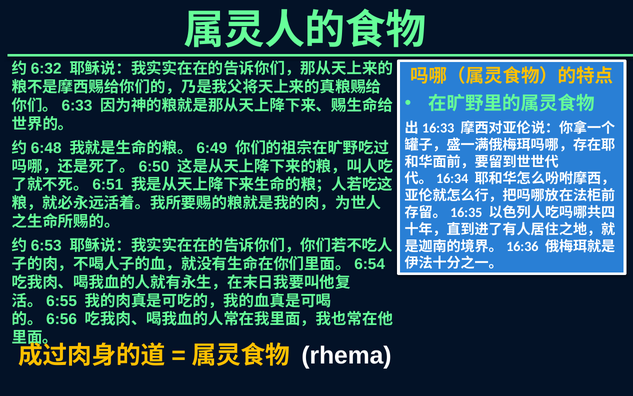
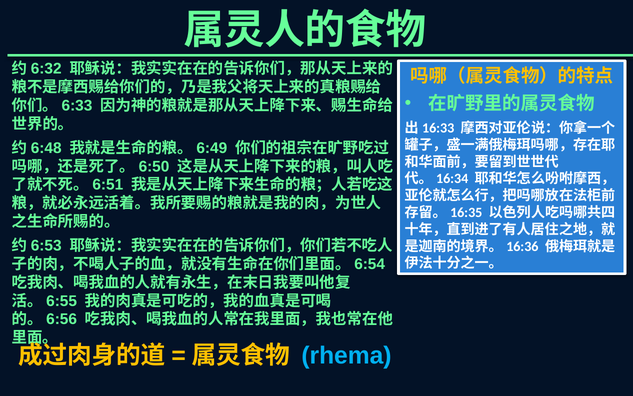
rhema colour: white -> light blue (346, 355)
